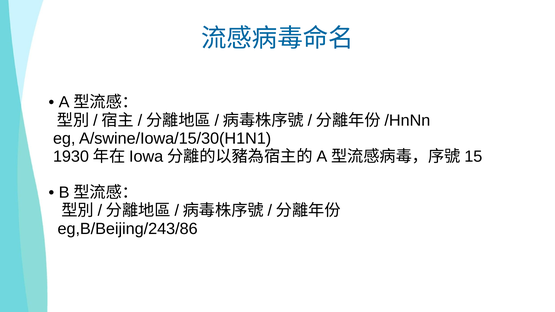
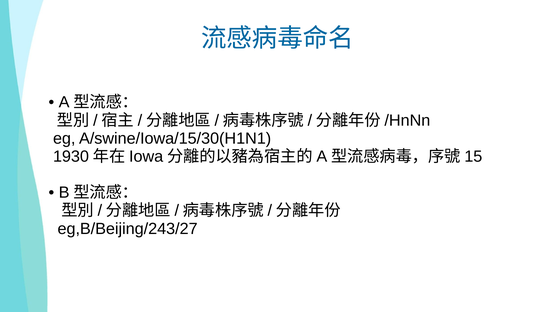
eg,B/Beijing/243/86: eg,B/Beijing/243/86 -> eg,B/Beijing/243/27 (128, 229)
